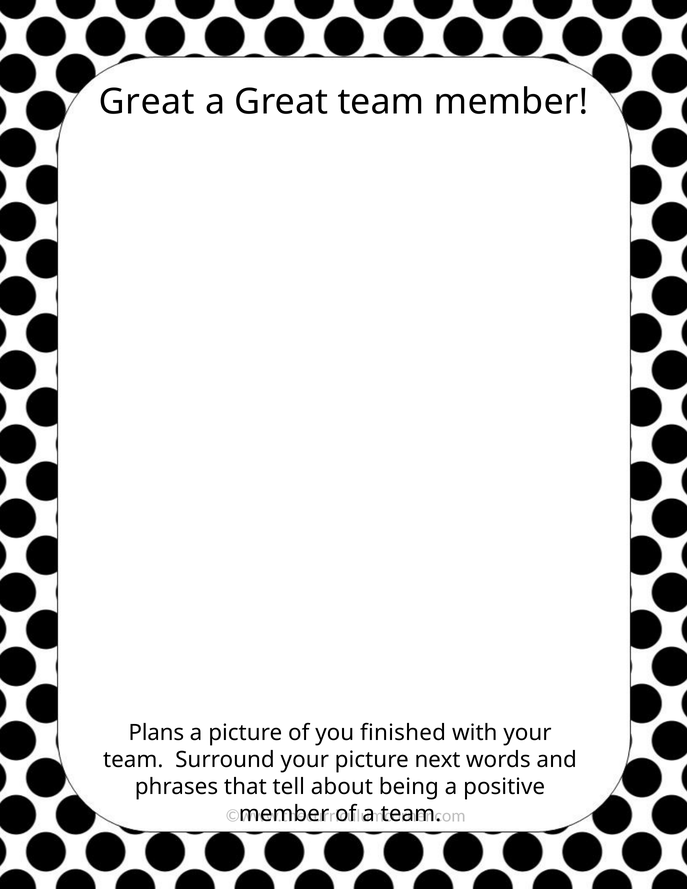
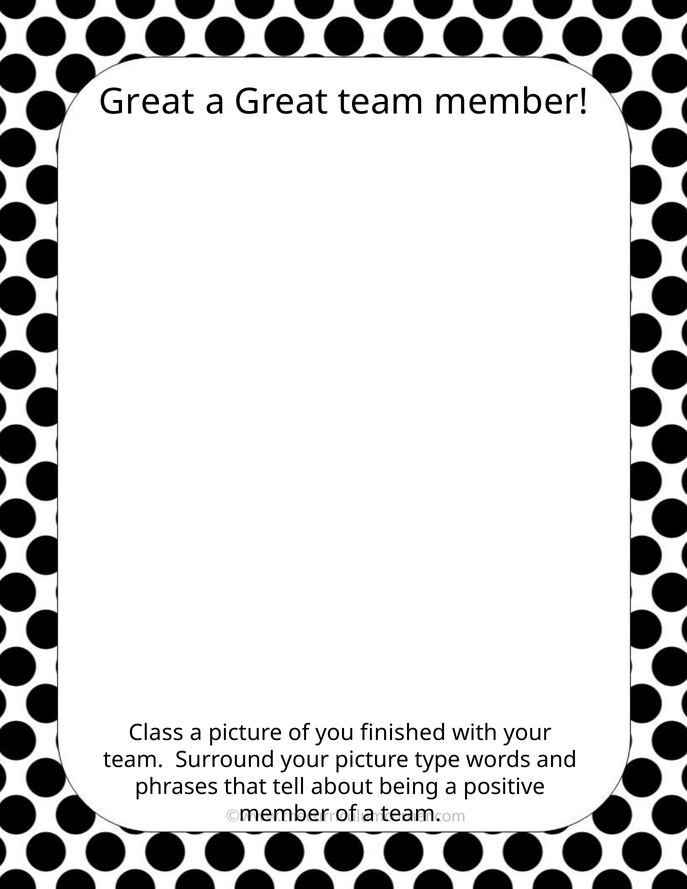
Plans: Plans -> Class (156, 733)
next: next -> type (437, 760)
